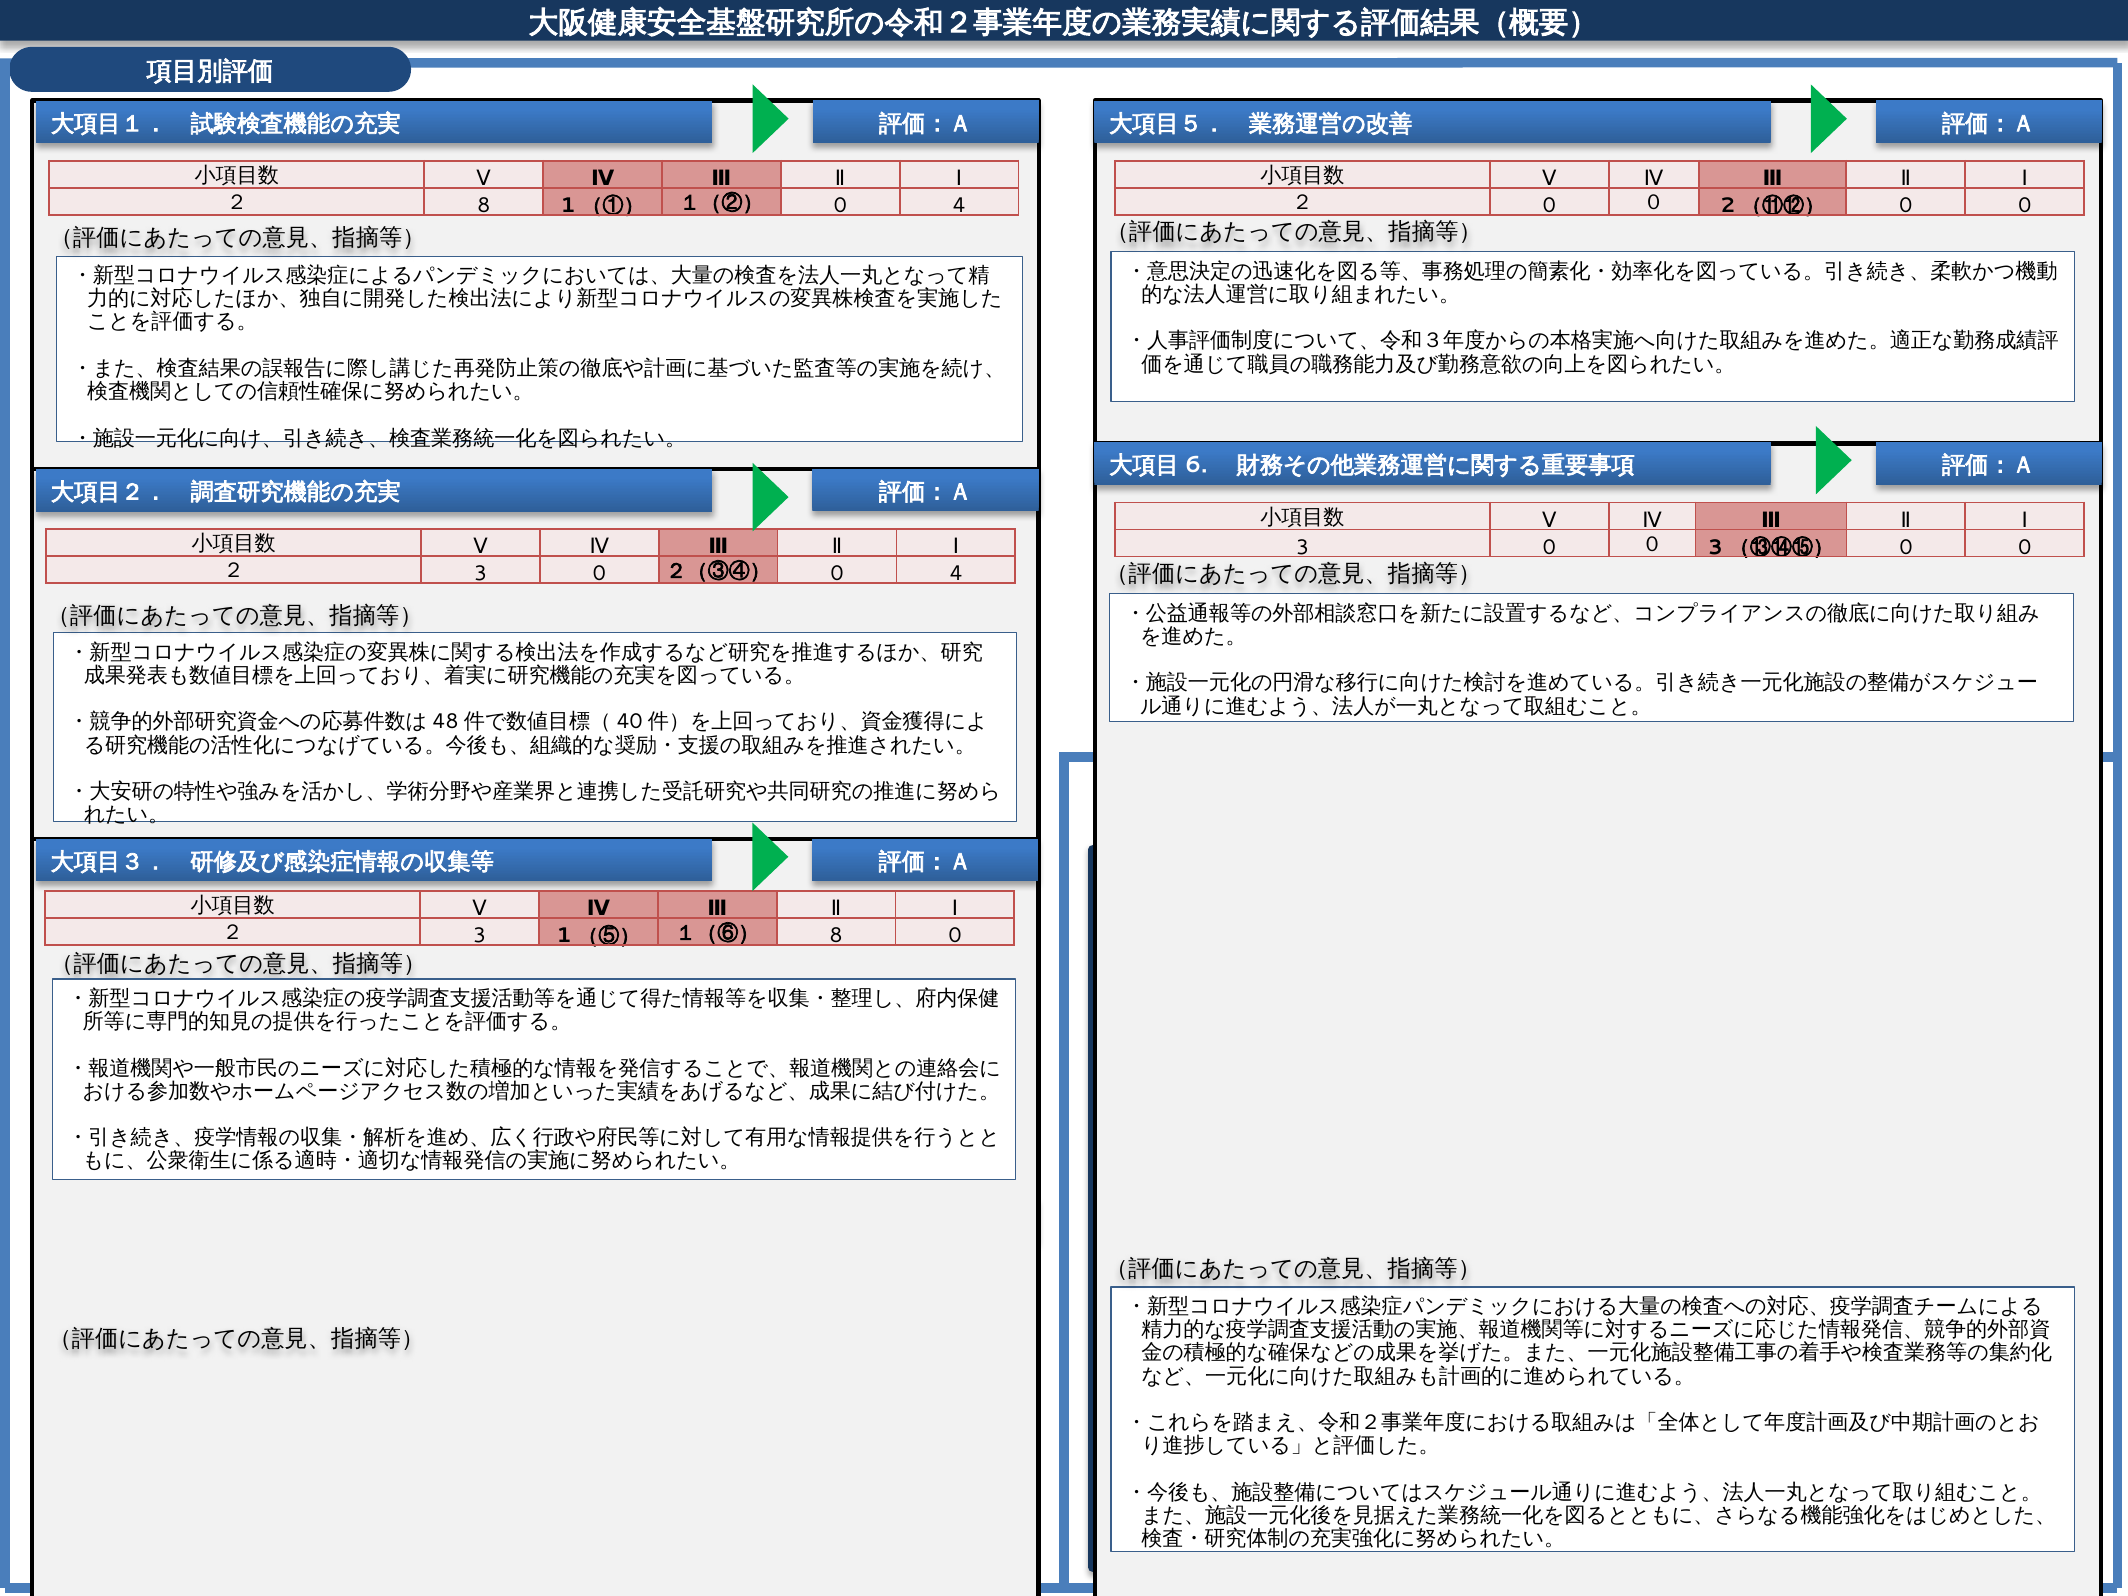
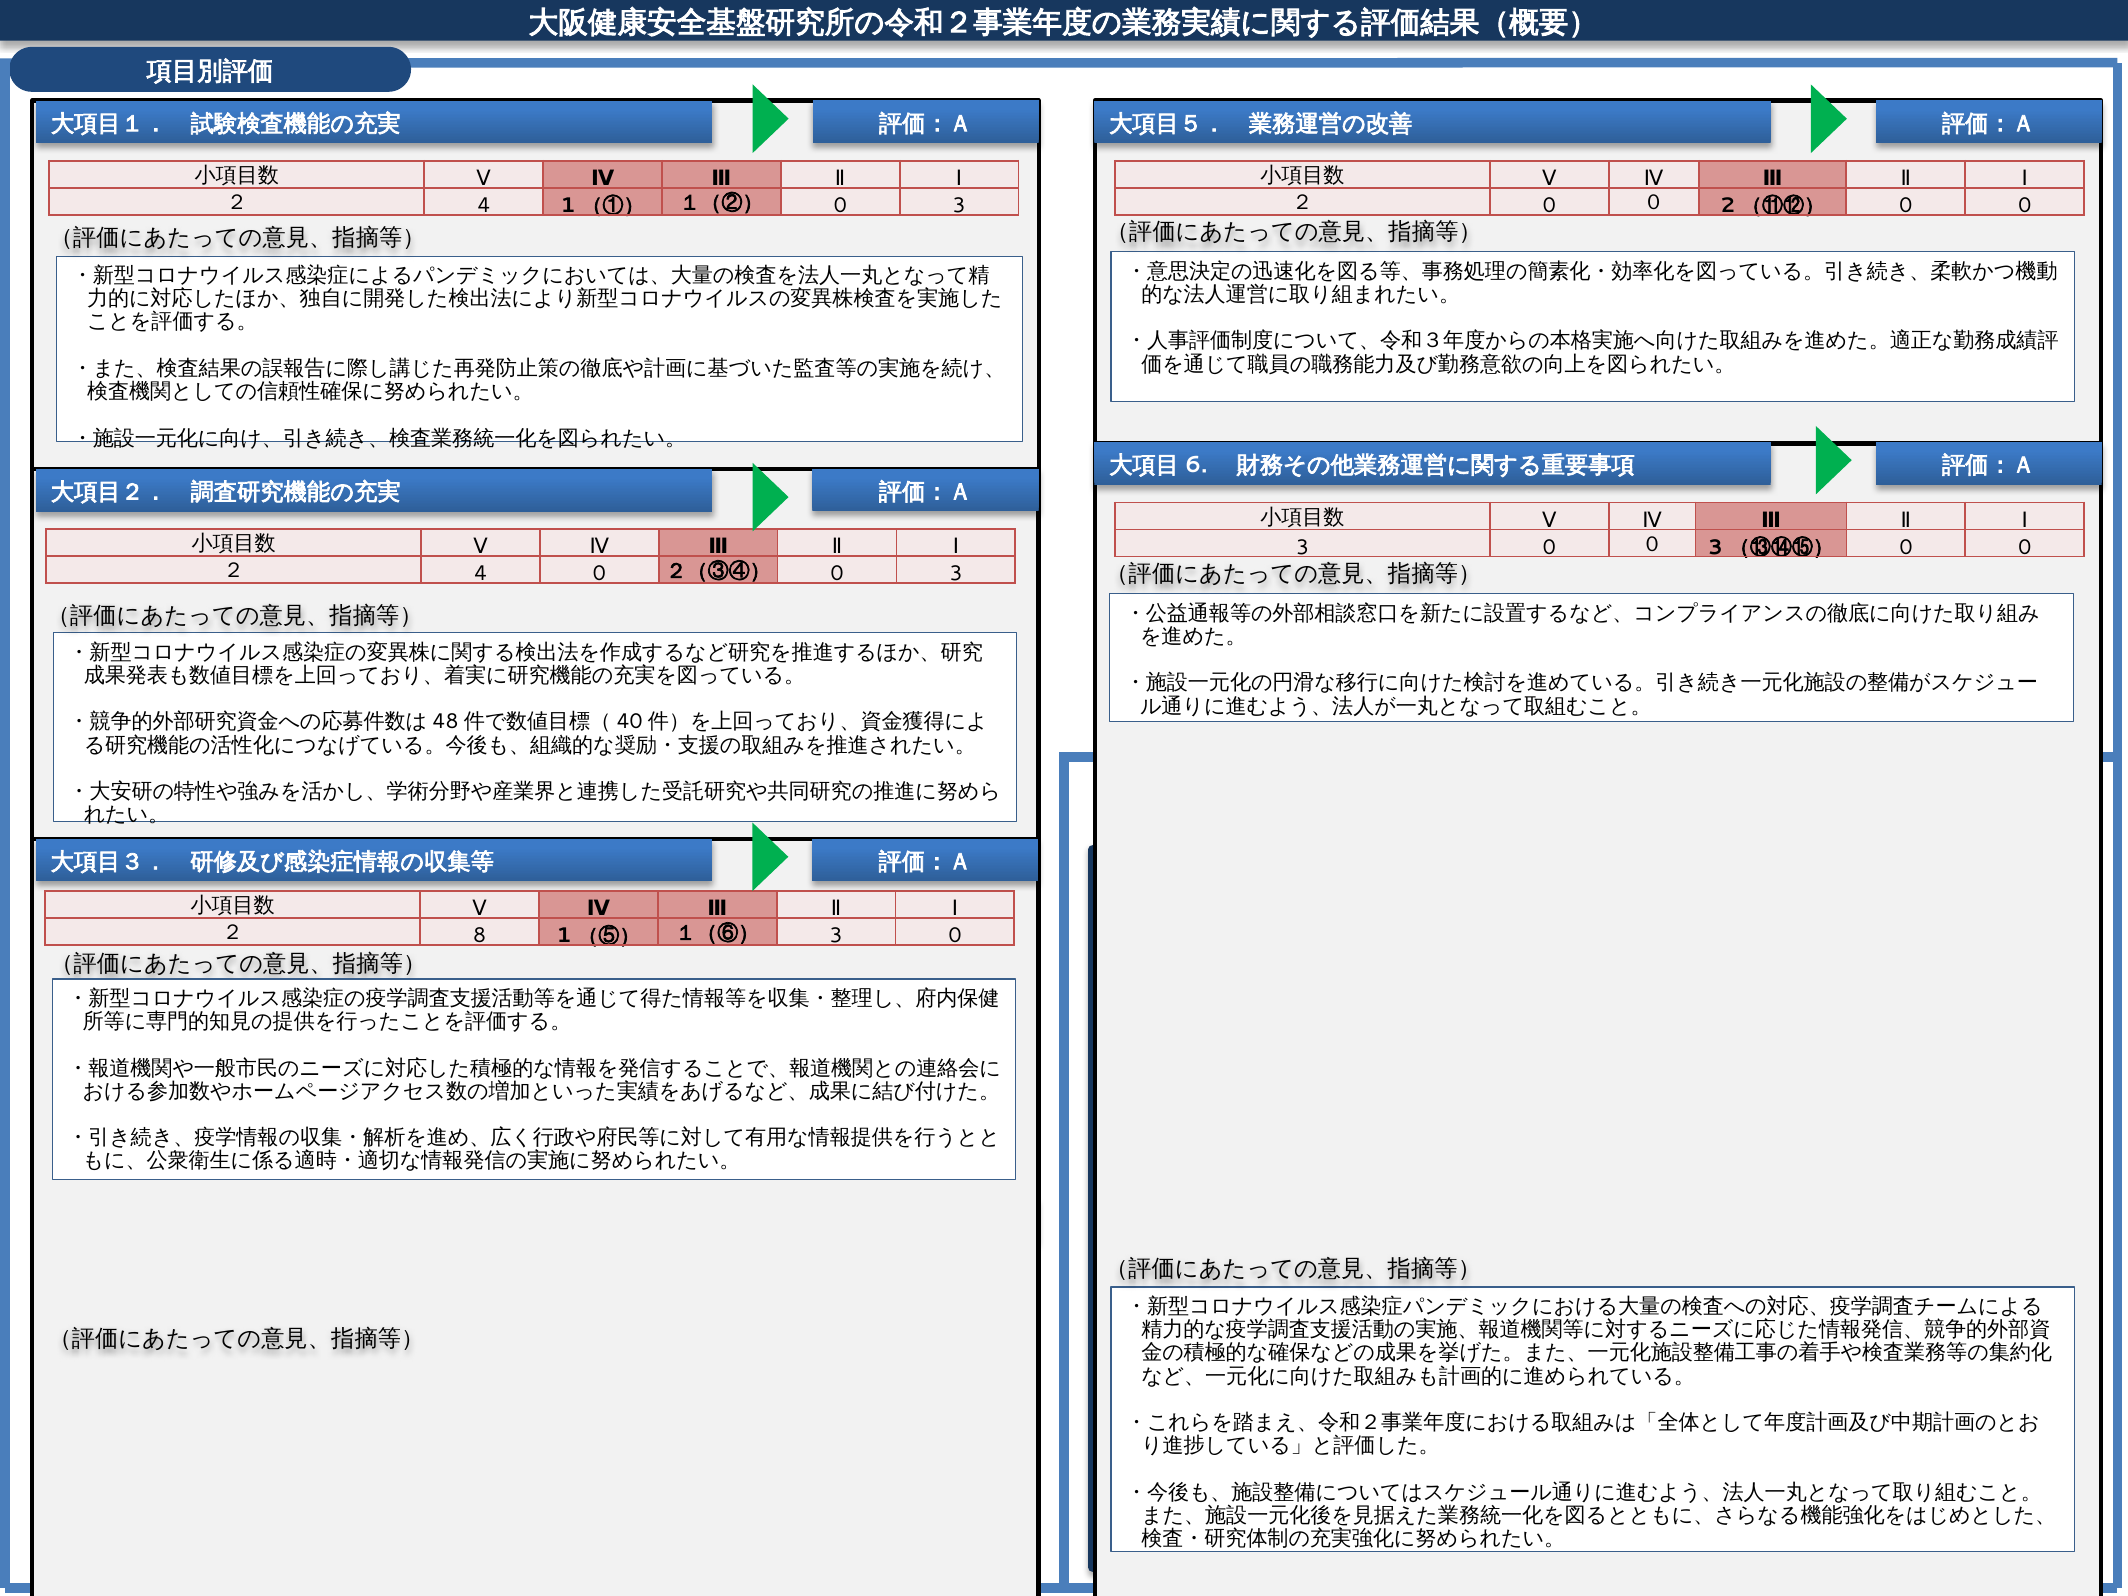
8: 8 -> 4 (484, 205)
１（②） 0 4: 4 -> 3 (959, 205)
3: 3 -> 4 (481, 574)
２（③④） 0 4: 4 -> 3 (956, 574)
3: 3 -> 8 (480, 936)
１（⑥） 8: 8 -> 3 (836, 936)
